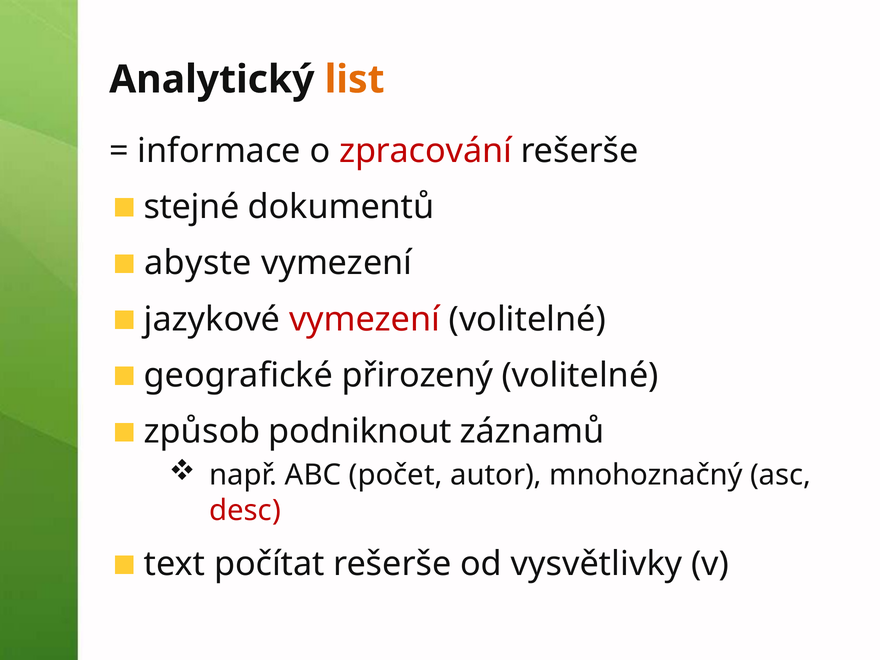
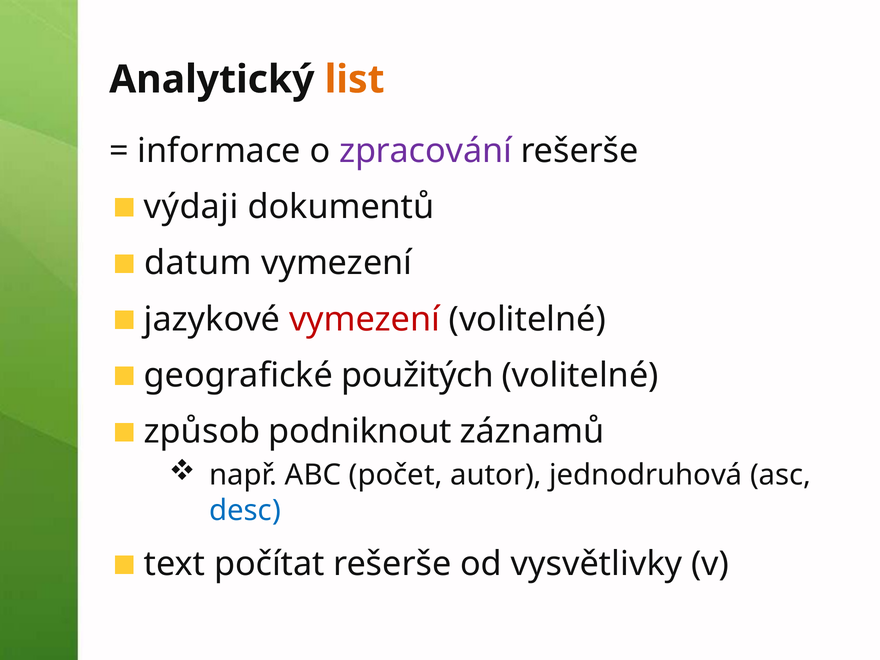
zpracování colour: red -> purple (426, 151)
stejné: stejné -> výdaji (191, 207)
abyste: abyste -> datum (198, 263)
přirozený: přirozený -> použitých (417, 375)
mnohoznačný: mnohoznačný -> jednodruhová (646, 475)
desc colour: red -> blue (245, 510)
